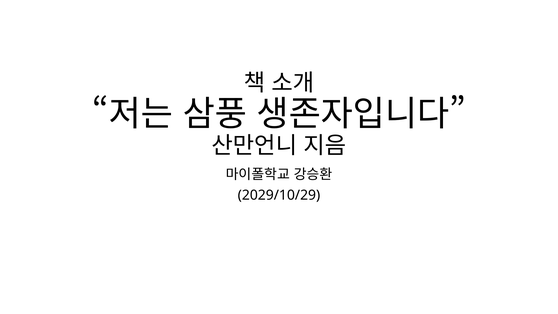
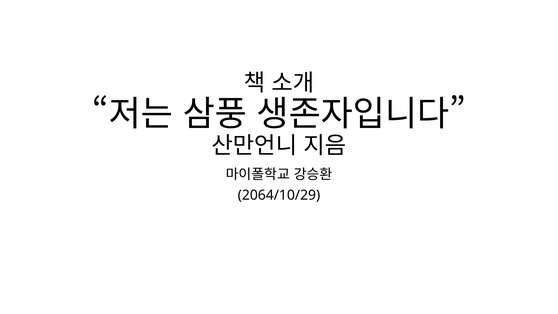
2029/10/29: 2029/10/29 -> 2064/10/29 (279, 195)
